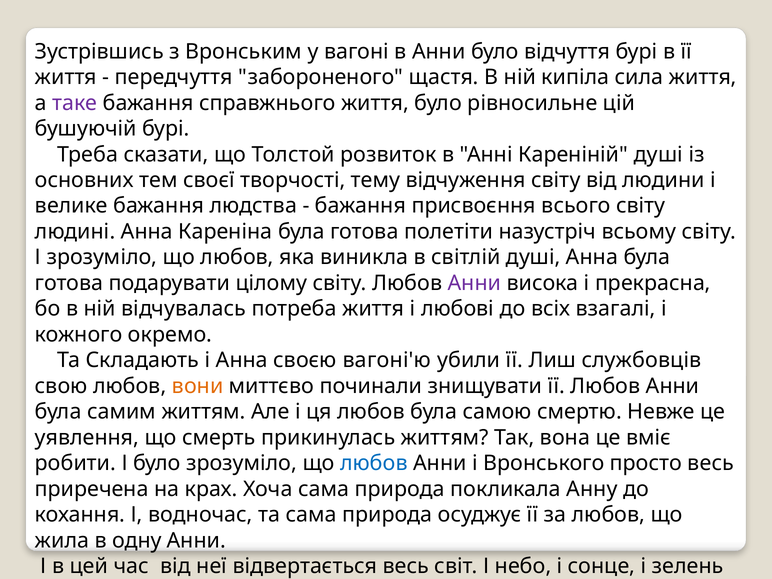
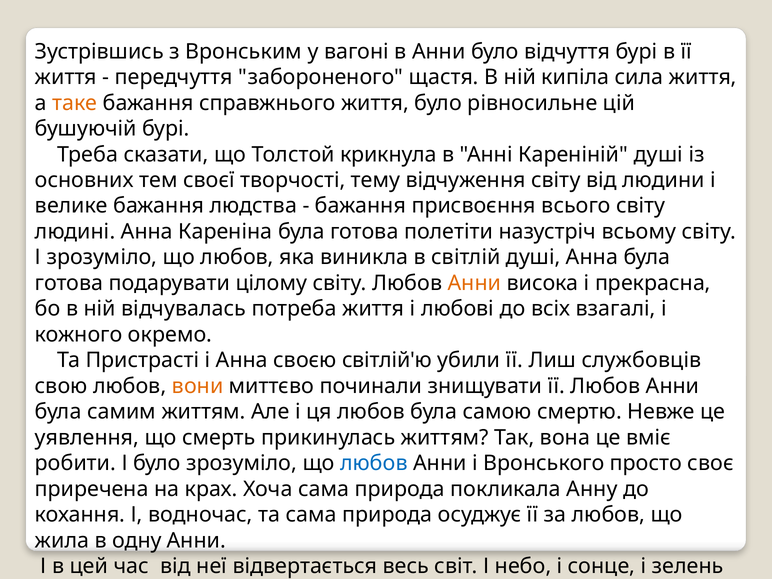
таке colour: purple -> orange (75, 103)
розвиток: розвиток -> крикнула (388, 154)
Анни colour: purple -> orange (474, 283)
Складають: Складають -> Пристрасті (142, 360)
вагоні'ю: вагоні'ю -> світлій'ю (387, 360)
просто весь: весь -> своє (711, 463)
